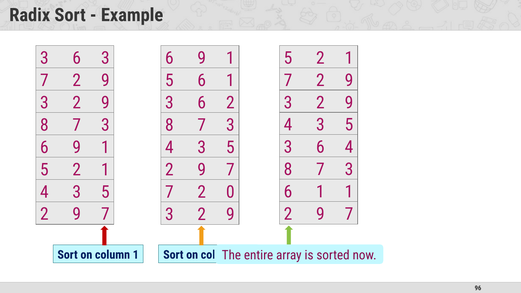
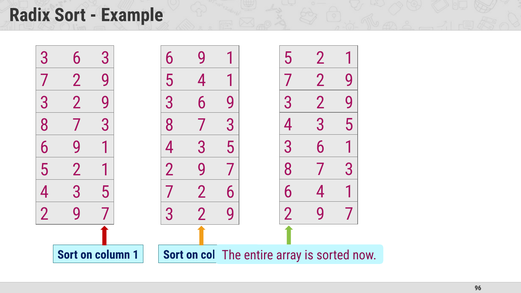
5 6: 6 -> 4 (202, 81)
2: 2 -> 9 (230, 103)
6 4: 4 -> 1 (349, 147)
1: 1 -> 4 (321, 192)
2 0: 0 -> 6 (230, 192)
